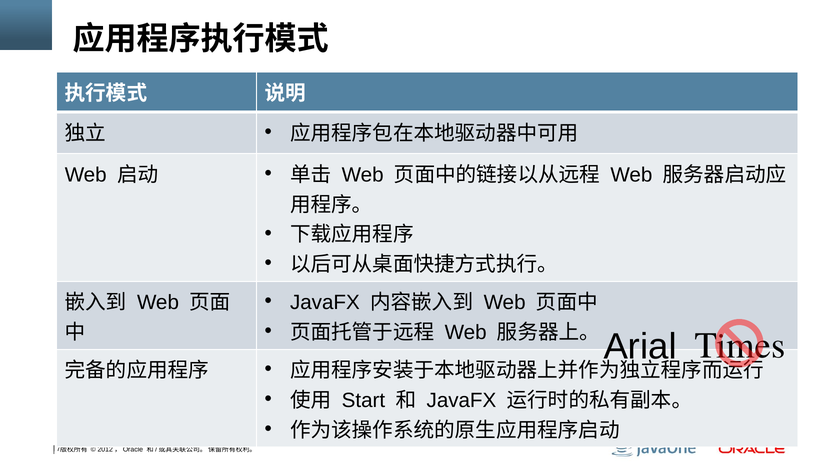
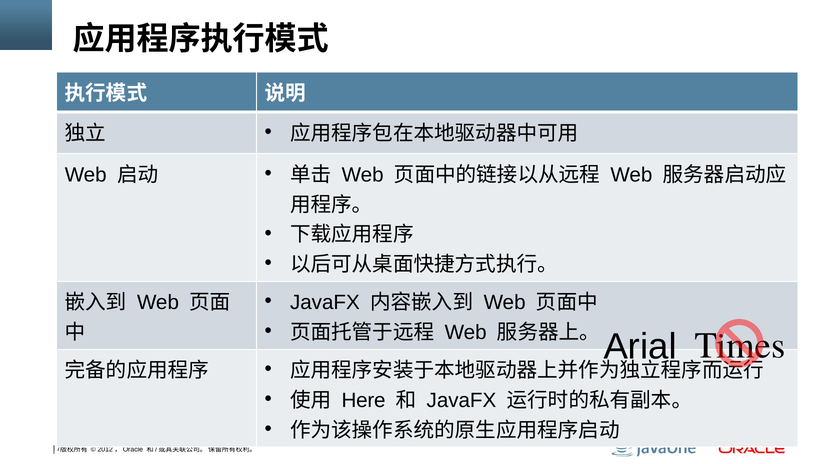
Start: Start -> Here (364, 400)
